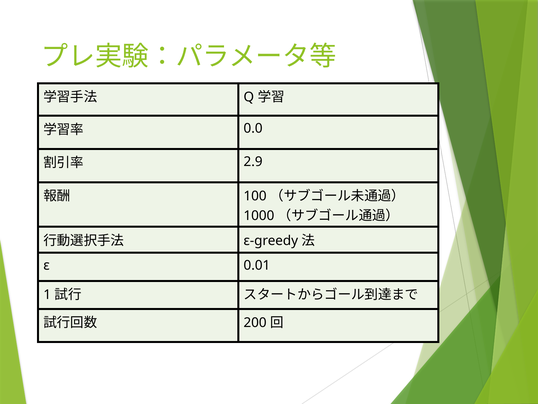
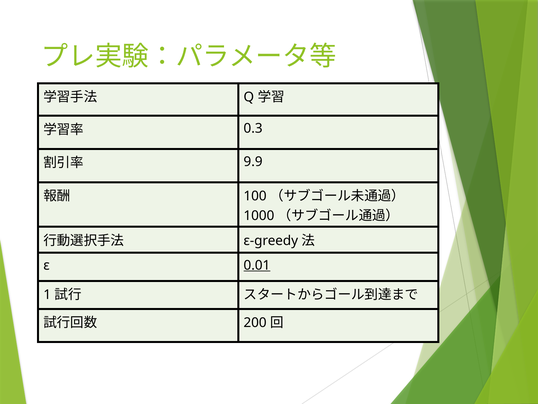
0.0: 0.0 -> 0.3 (253, 128)
2.9: 2.9 -> 9.9 (253, 161)
0.01 underline: none -> present (257, 265)
